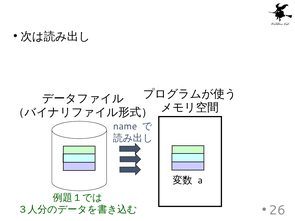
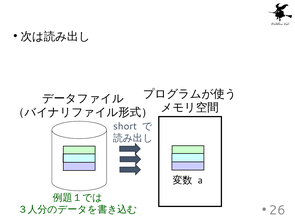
name: name -> short (125, 126)
